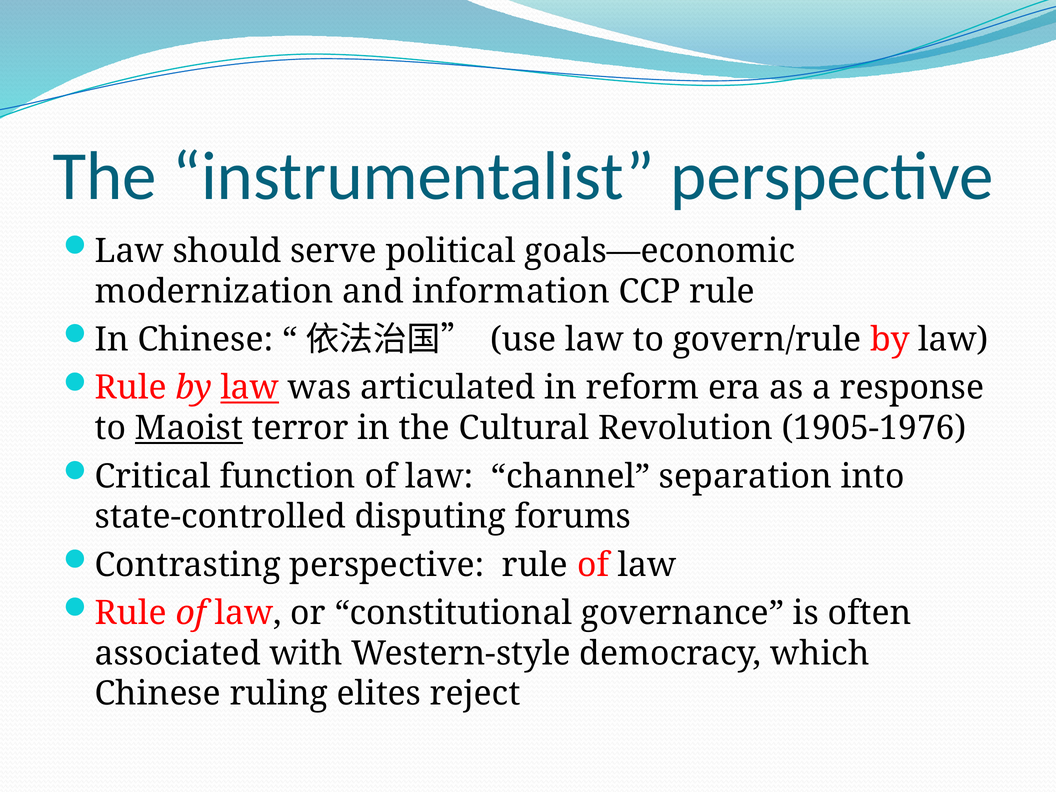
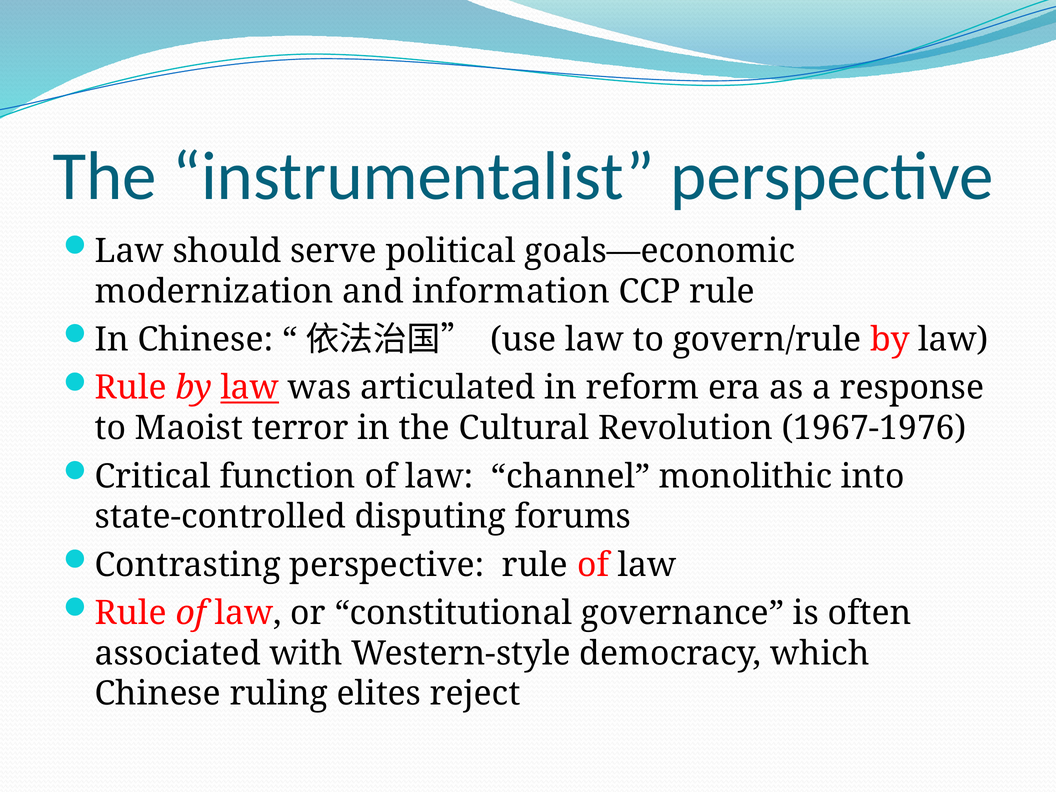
Maoist underline: present -> none (189, 428)
1905-1976: 1905-1976 -> 1967-1976 (874, 428)
separation: separation -> monolithic (746, 476)
